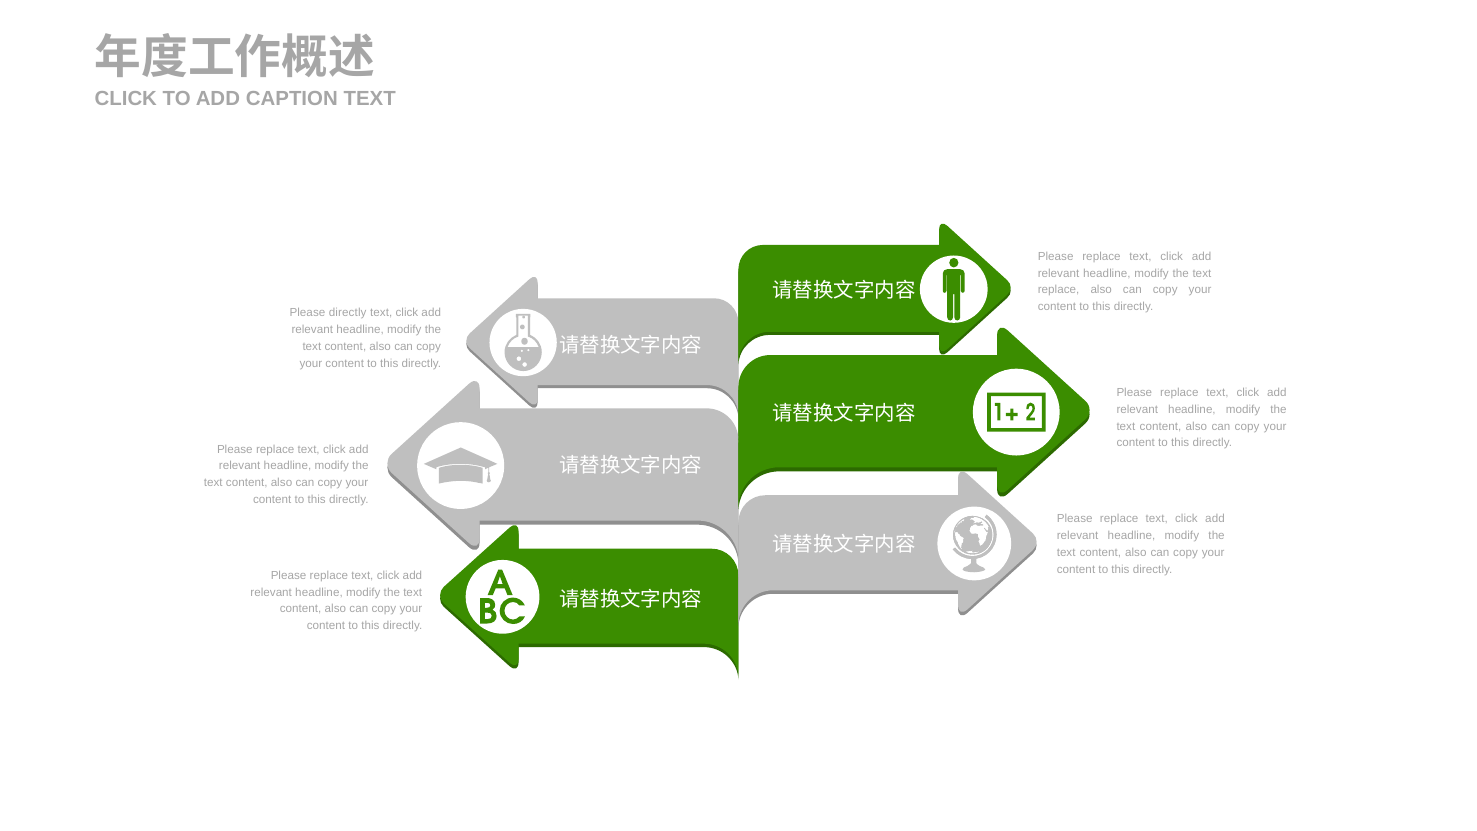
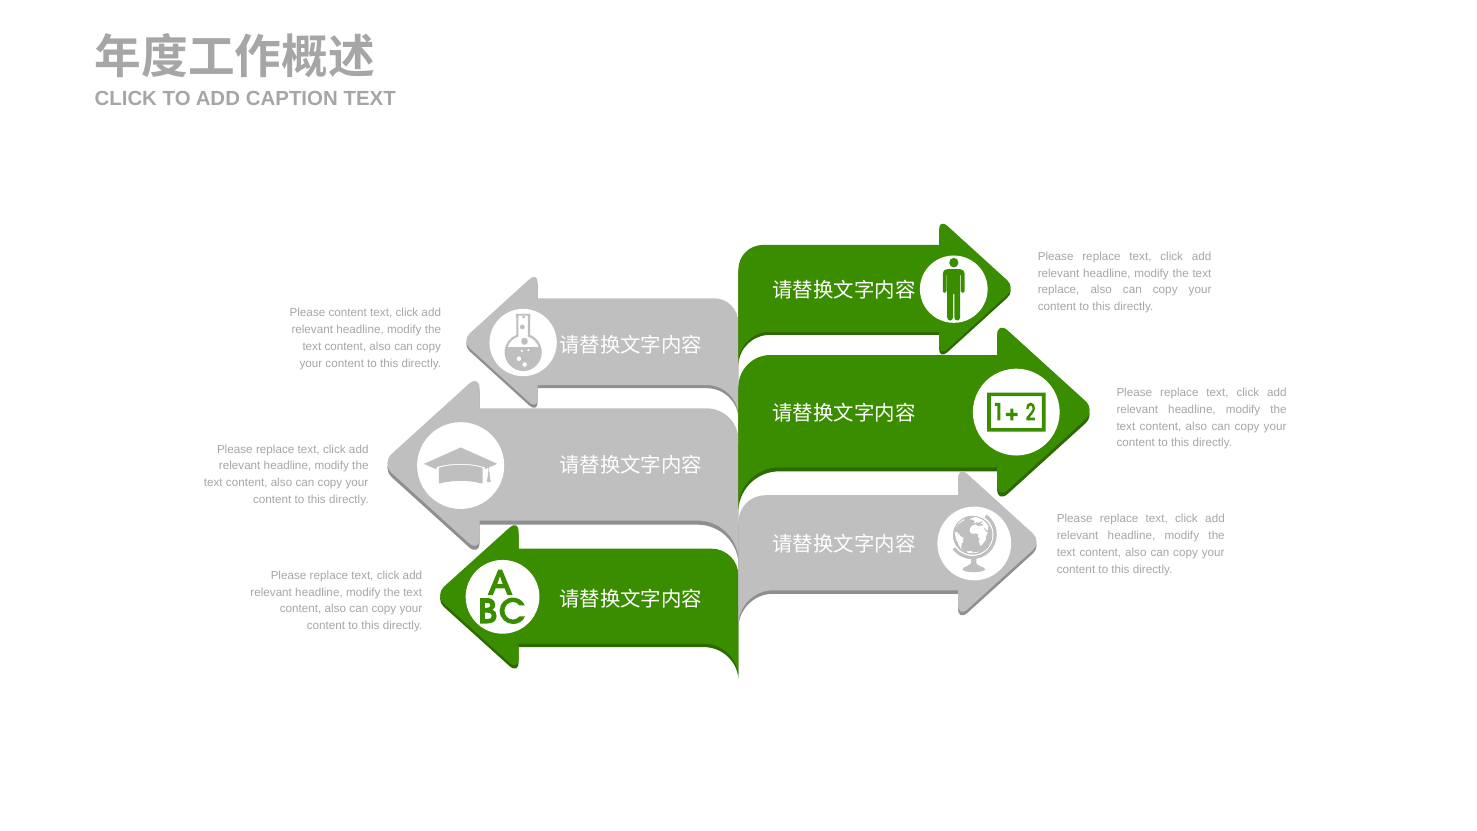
Please directly: directly -> content (348, 313)
